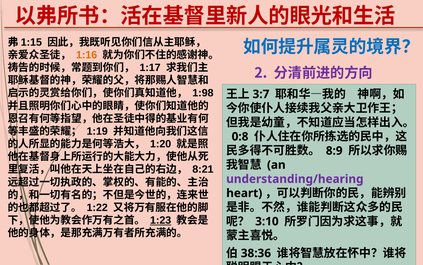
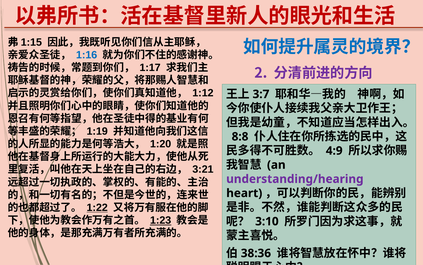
1:16 colour: orange -> blue (87, 55)
1:98: 1:98 -> 1:12 (203, 93)
0:8: 0:8 -> 8:8 (240, 136)
8:9: 8:9 -> 4:9 (334, 150)
8:21: 8:21 -> 3:21 (203, 169)
1:22 underline: none -> present (97, 207)
